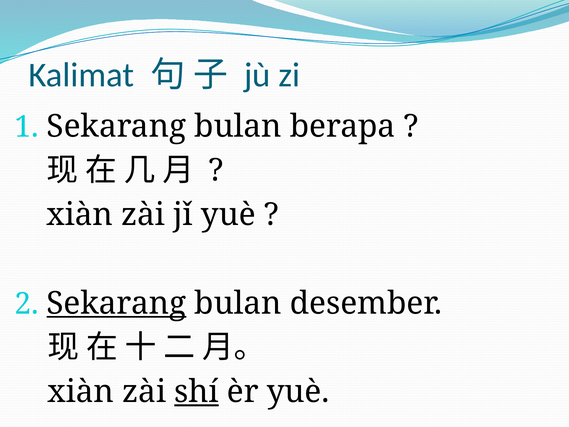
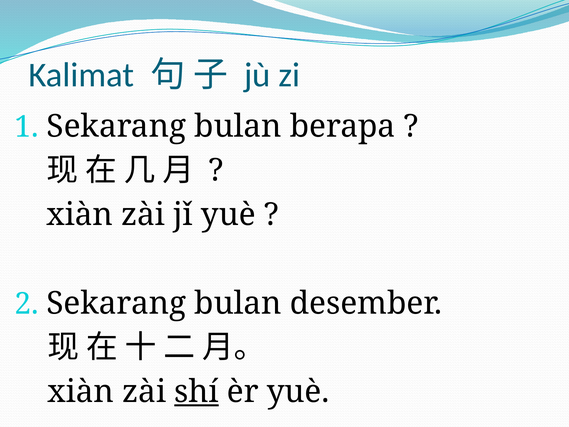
Sekarang underline: present -> none (116, 303)
